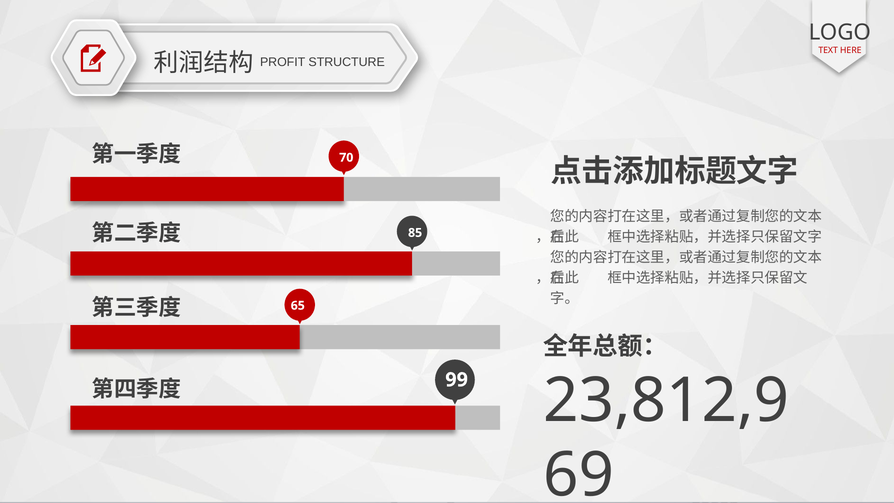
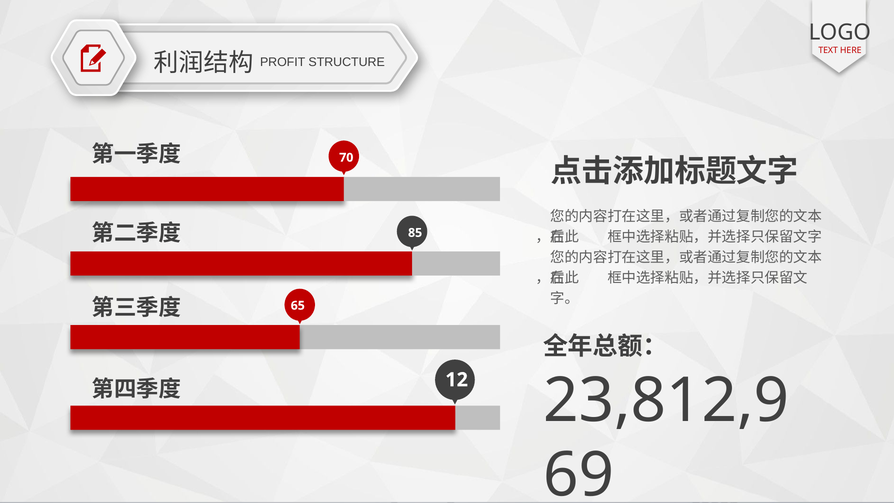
99: 99 -> 12 (457, 380)
